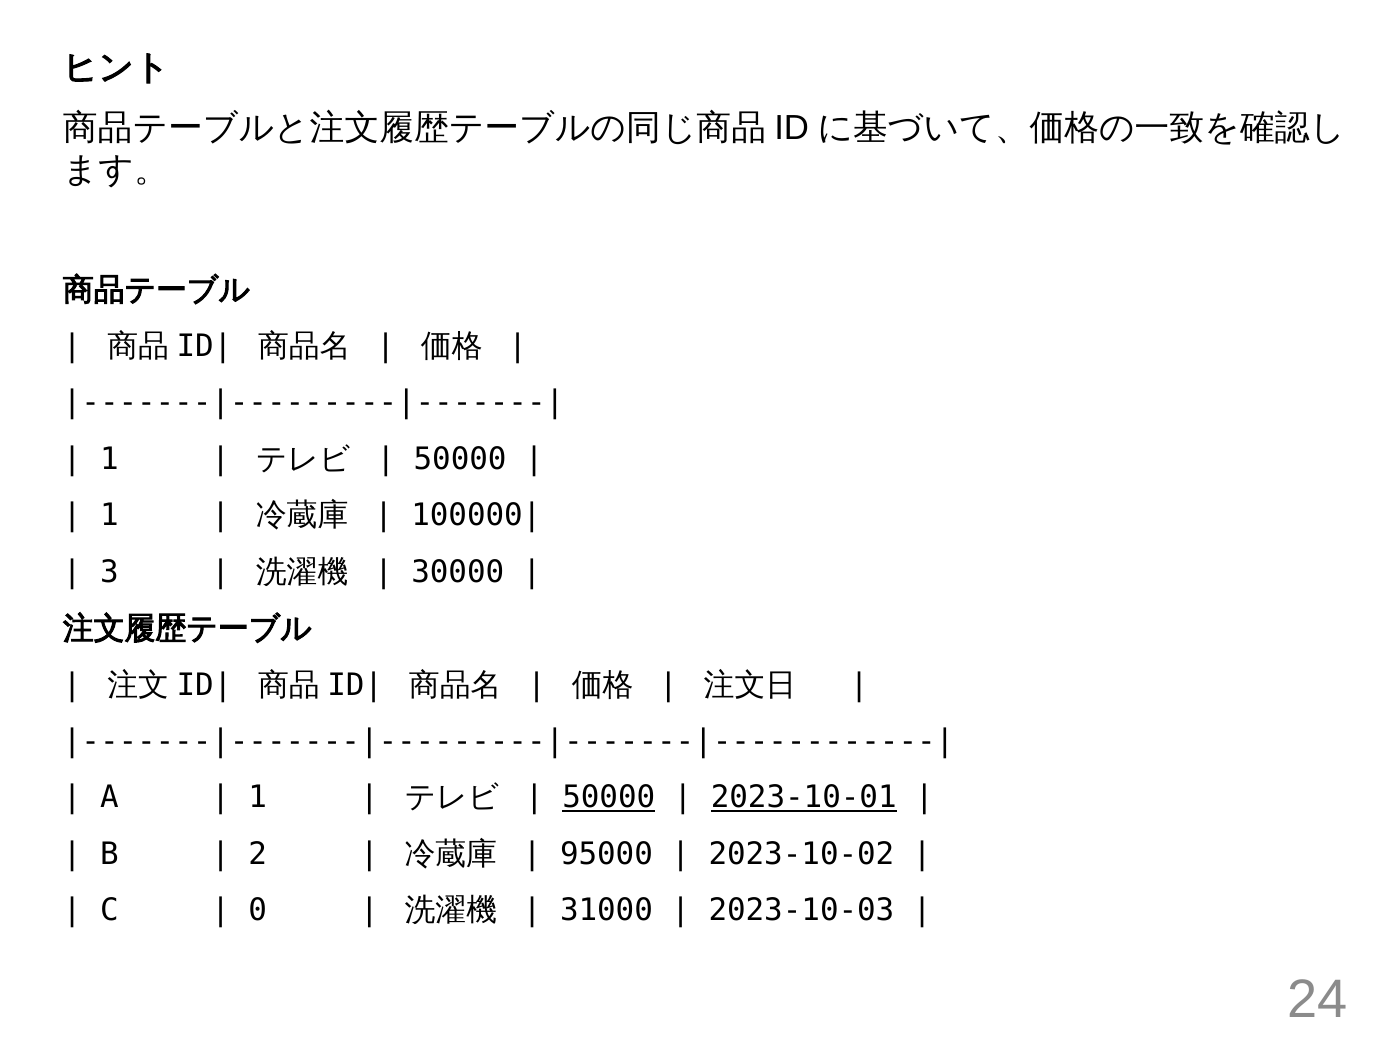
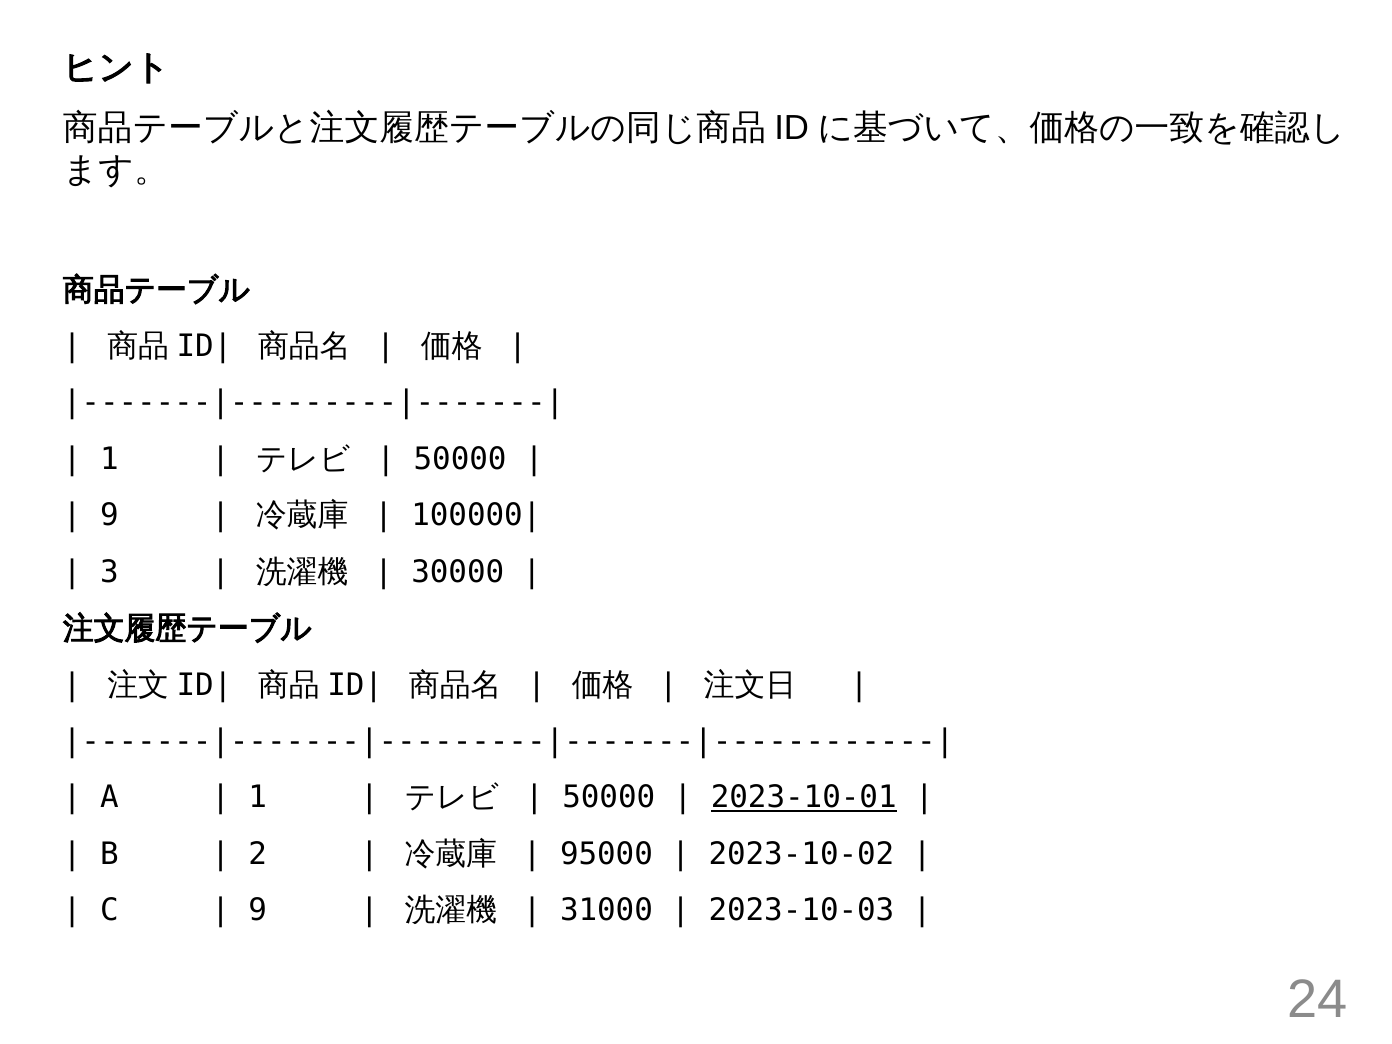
1: 1 -> 9 (109, 516)
50000 underline: present -> none (609, 798)
0: 0 -> 9 (258, 911)
